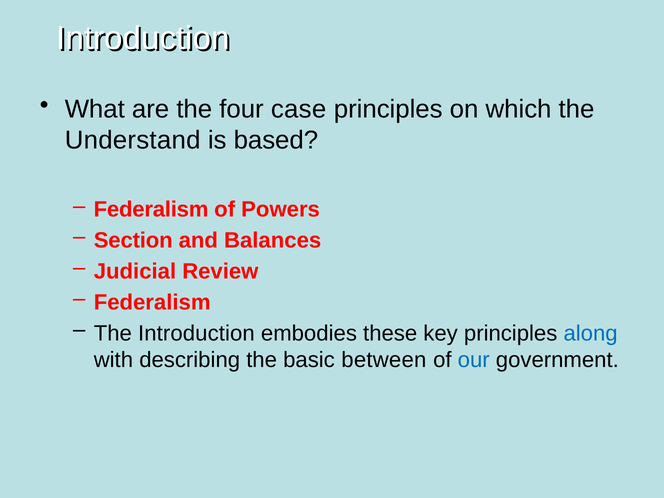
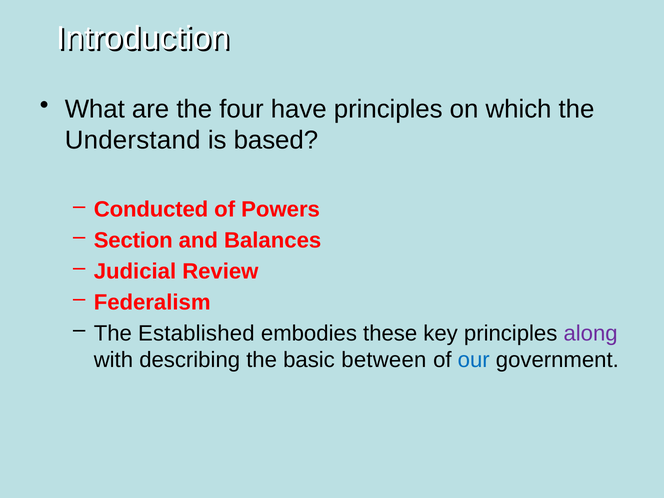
case: case -> have (299, 109)
Federalism: Federalism -> Conducted (151, 209)
The Introduction: Introduction -> Established (196, 333)
along colour: blue -> purple (591, 333)
